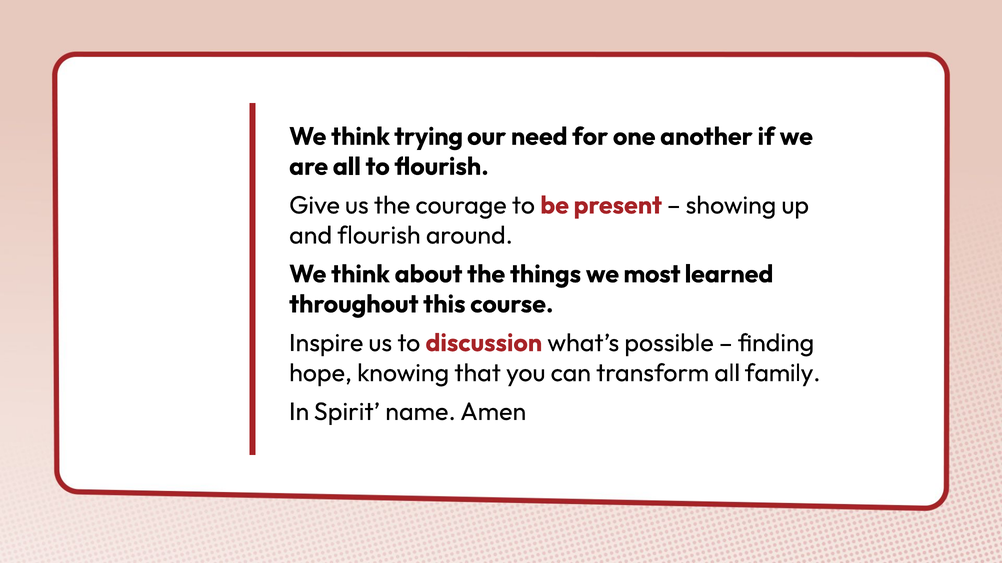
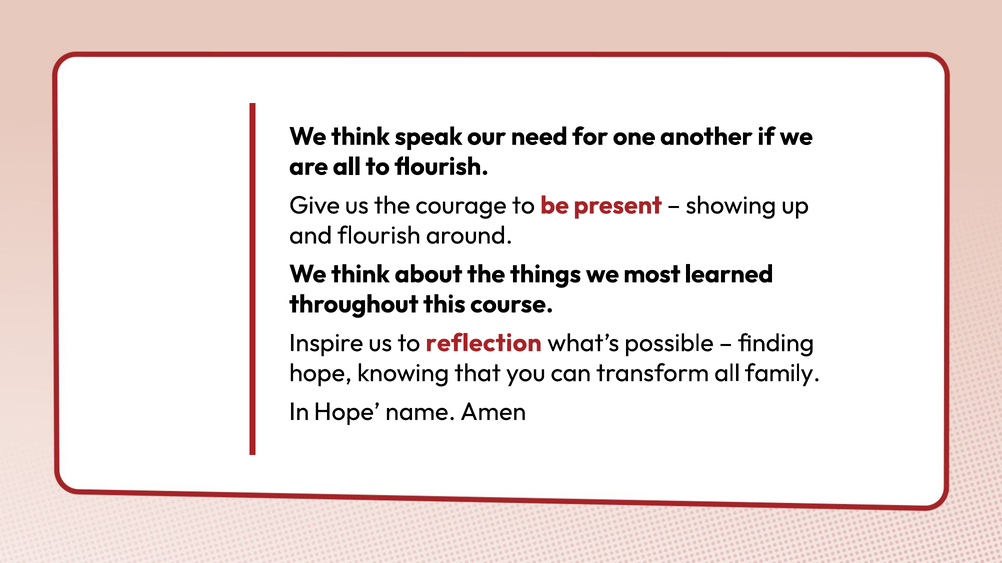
trying: trying -> speak (429, 137)
discussion: discussion -> reflection (484, 343)
In Spirit: Spirit -> Hope (347, 412)
